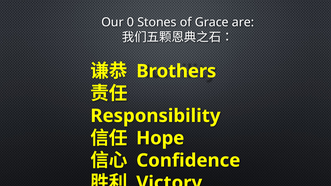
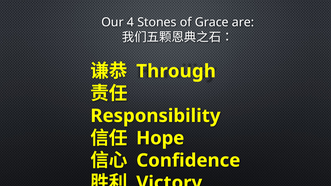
0: 0 -> 4 (131, 22)
Brothers: Brothers -> Through (176, 71)
